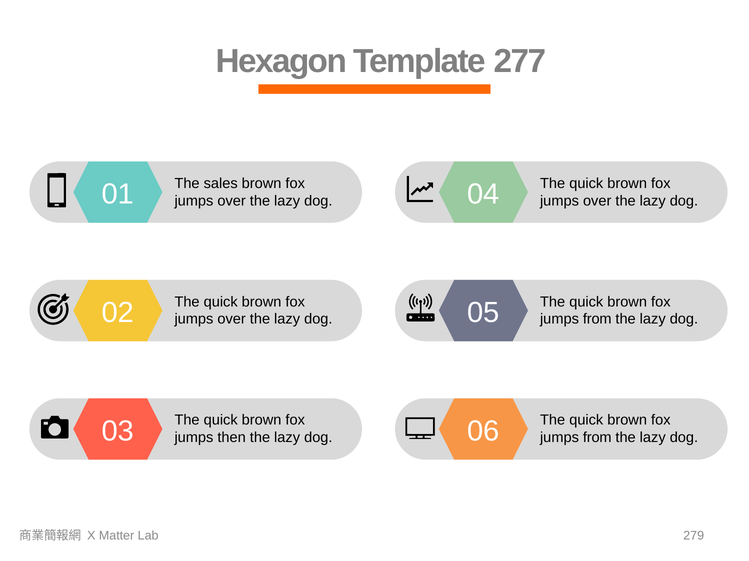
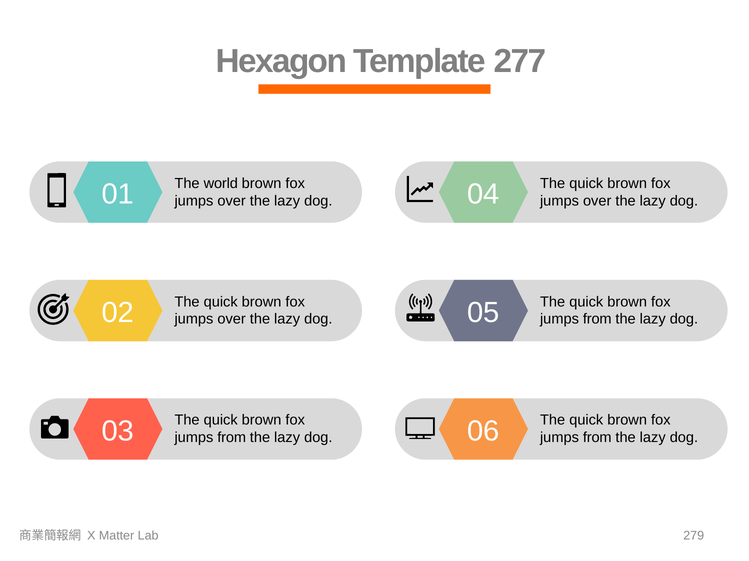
sales: sales -> world (221, 184)
then: then -> from (232, 438)
